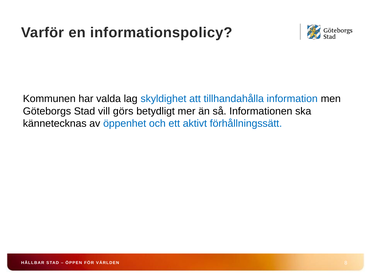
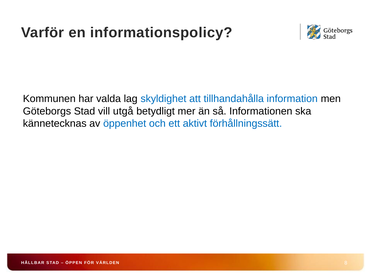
görs: görs -> utgå (123, 111)
